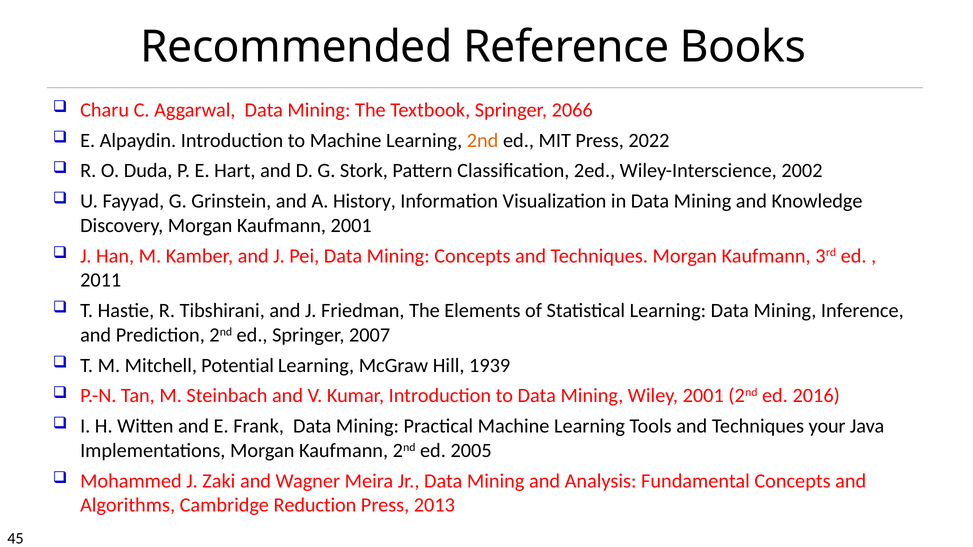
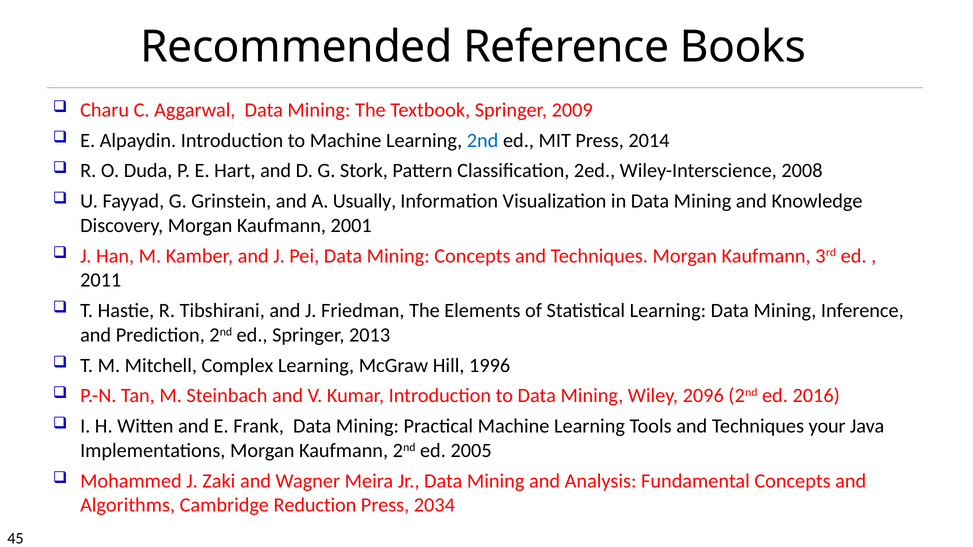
2066: 2066 -> 2009 (572, 110)
2nd colour: orange -> blue (483, 140)
2022: 2022 -> 2014 (649, 140)
2002: 2002 -> 2008 (802, 171)
History: History -> Usually (365, 201)
2007: 2007 -> 2013 (370, 335)
Potential: Potential -> Complex (237, 366)
1939: 1939 -> 1996 (490, 366)
Wiley 2001: 2001 -> 2096 (703, 396)
2013: 2013 -> 2034 (434, 505)
